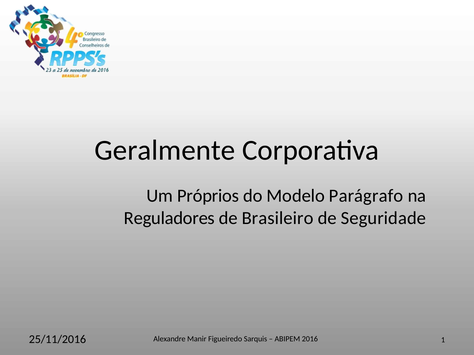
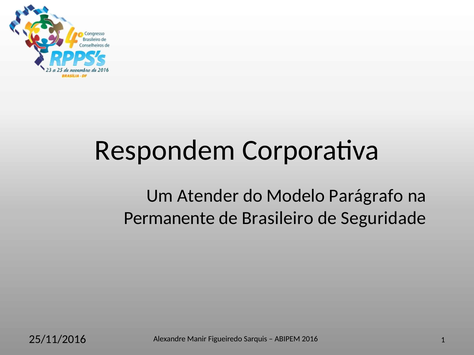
Geralmente: Geralmente -> Respondem (165, 151)
Próprios: Próprios -> Atender (208, 196)
Reguladores: Reguladores -> Permanente (169, 218)
